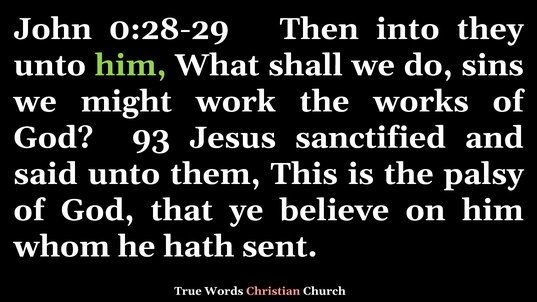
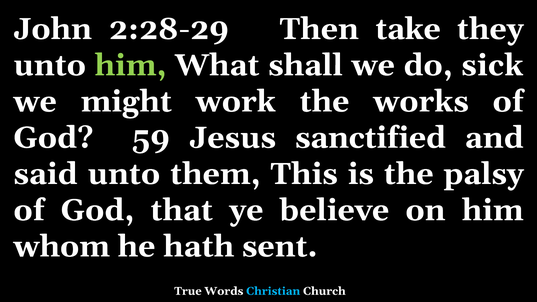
0:28-29: 0:28-29 -> 2:28-29 (169, 29)
into: into -> take (408, 29)
sins: sins -> sick (492, 65)
93: 93 -> 59 (151, 138)
Christian colour: pink -> light blue (273, 291)
